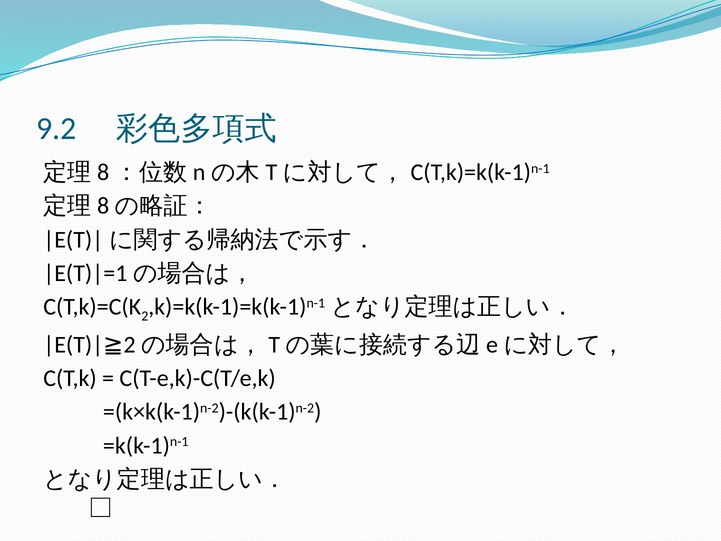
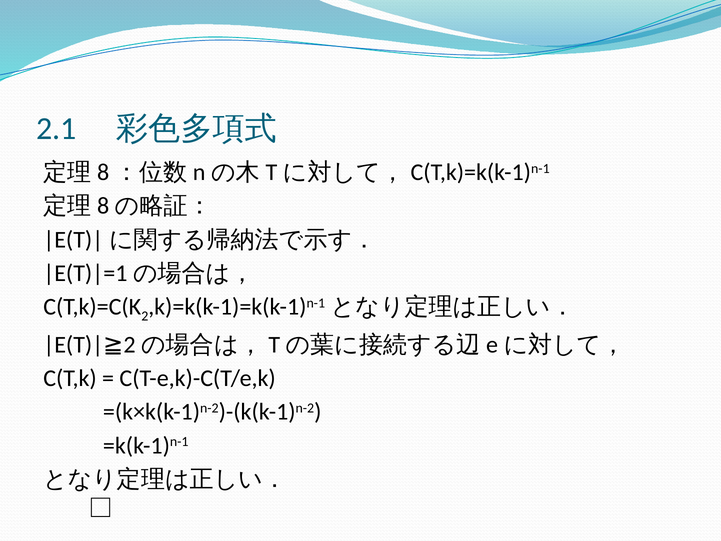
9.2: 9.2 -> 2.1 (56, 129)
